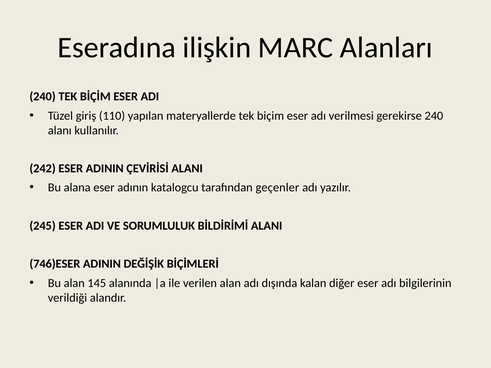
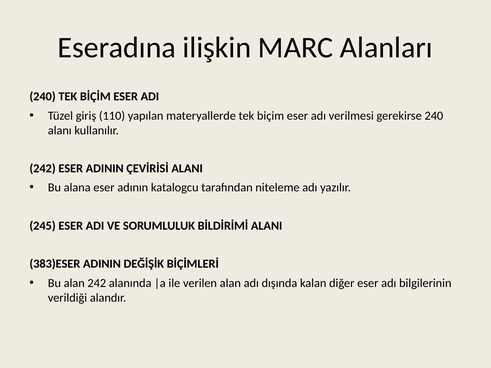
geçenler: geçenler -> niteleme (277, 188)
746)ESER: 746)ESER -> 383)ESER (55, 264)
alan 145: 145 -> 242 (97, 283)
